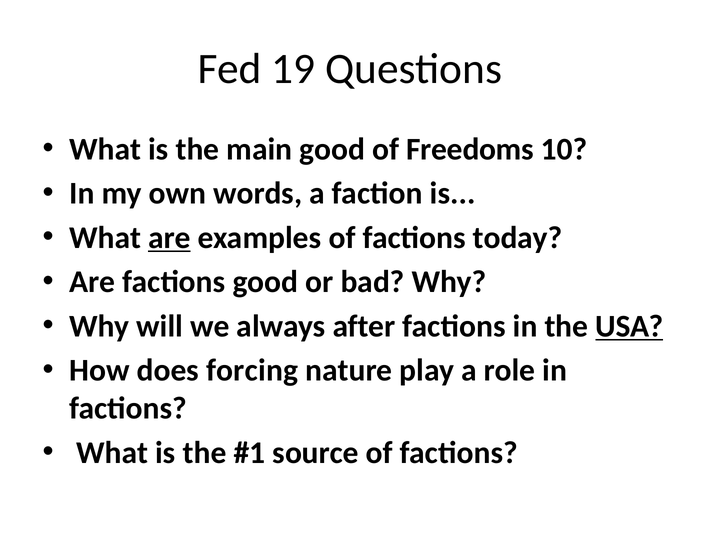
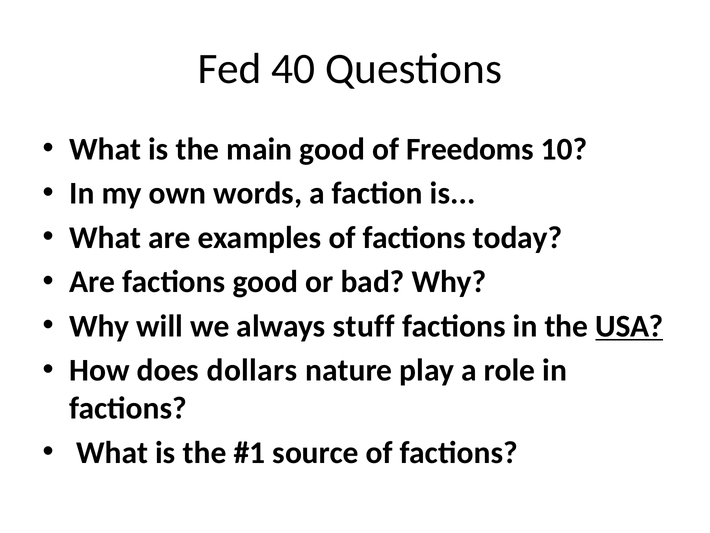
19: 19 -> 40 (293, 69)
are underline: present -> none (169, 237)
after: after -> stuff (364, 326)
forcing: forcing -> dollars (252, 370)
